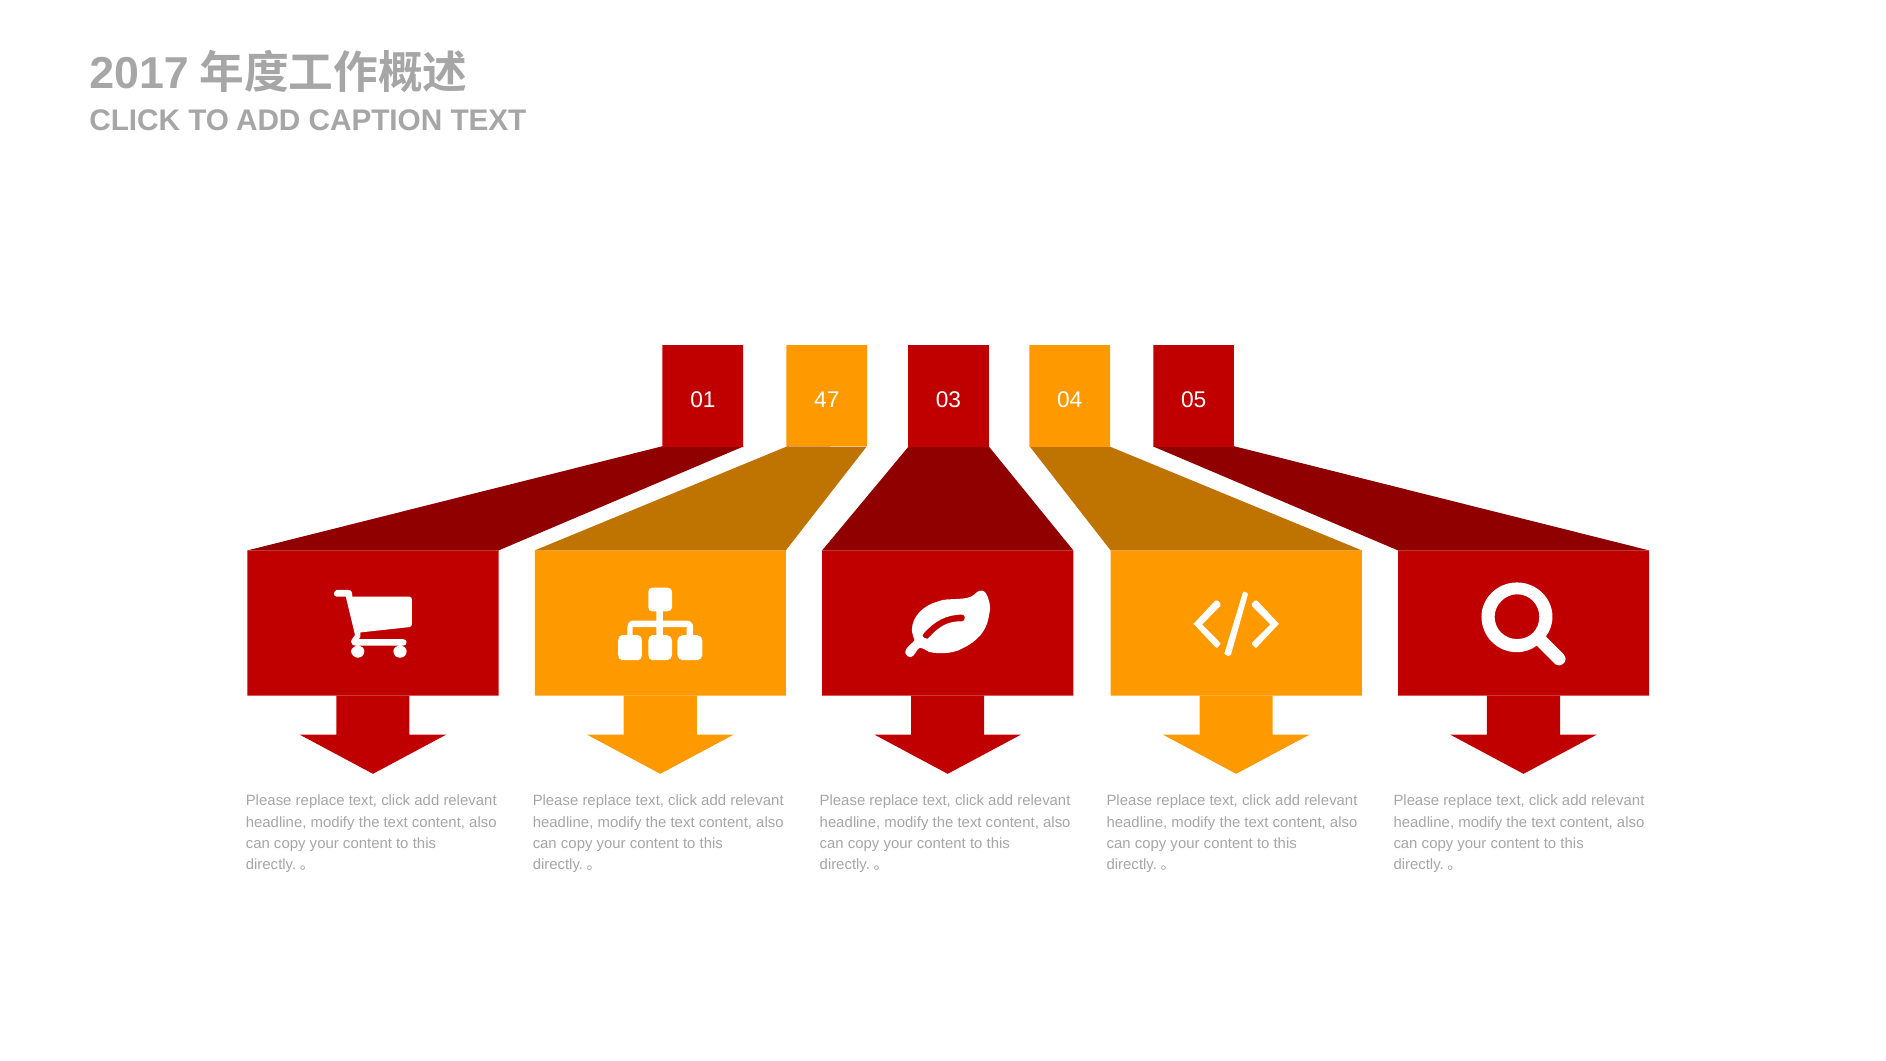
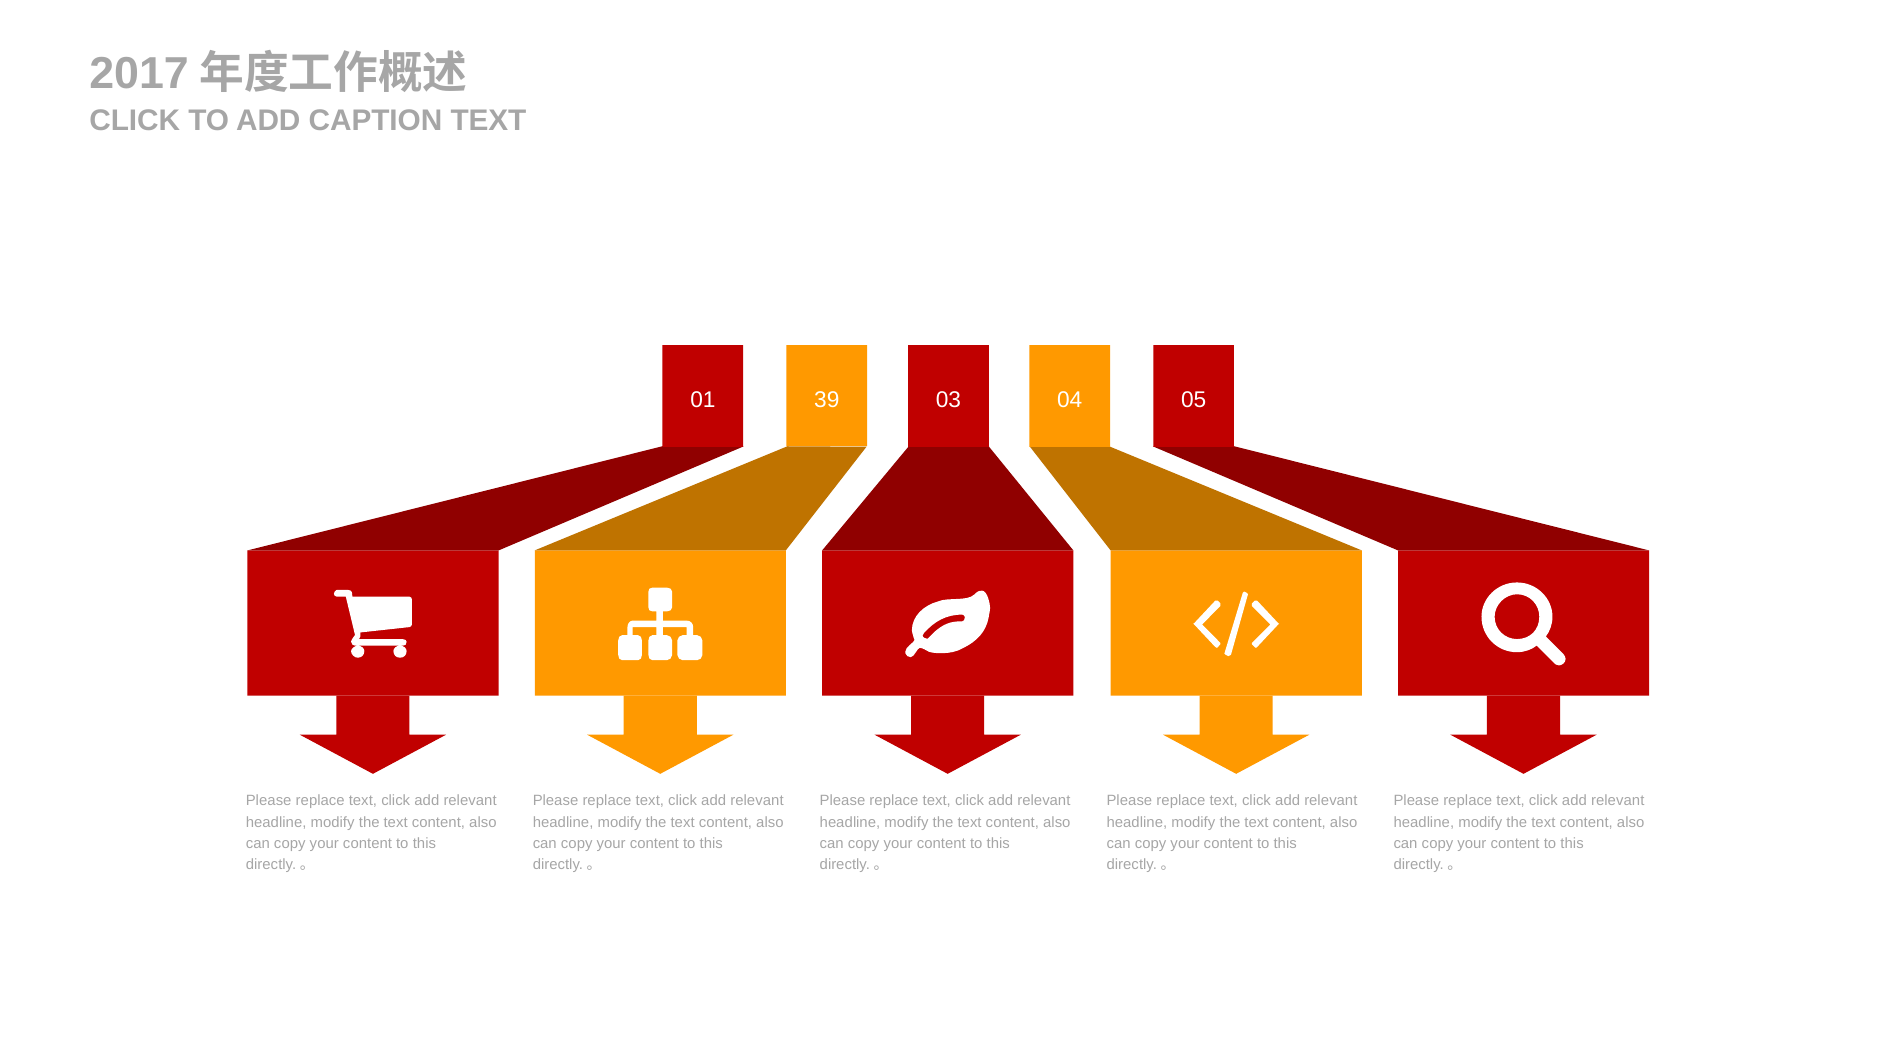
47: 47 -> 39 (827, 400)
